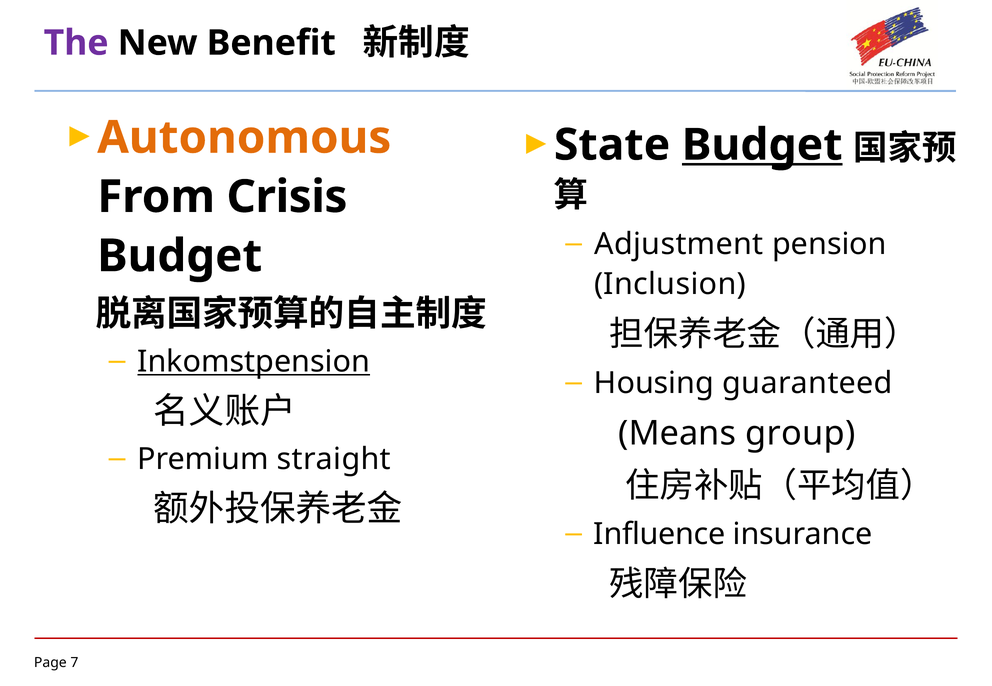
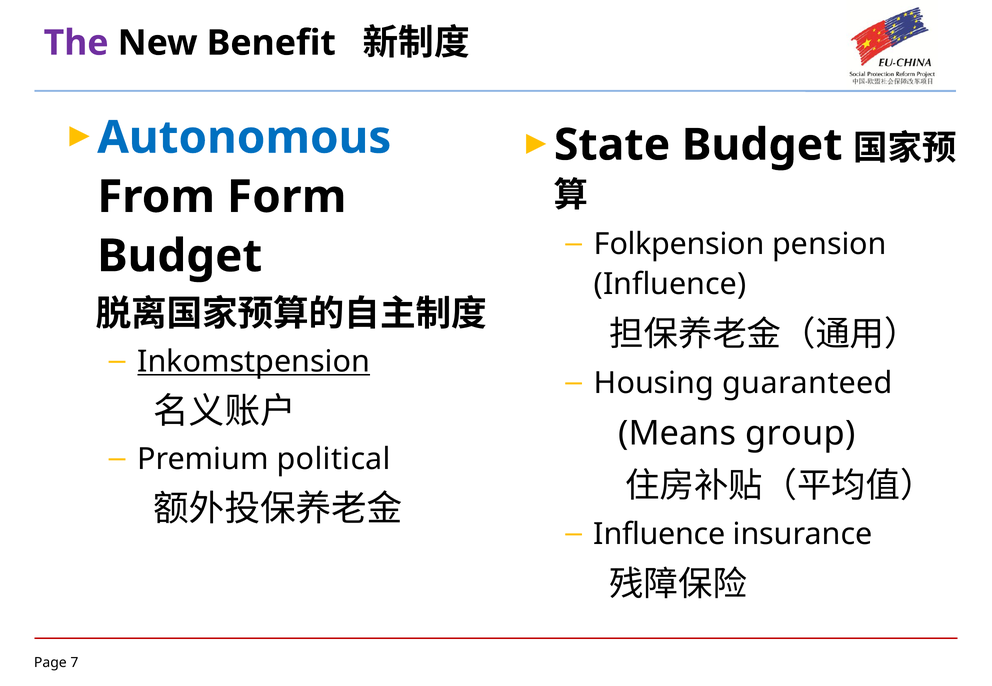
Autonomous colour: orange -> blue (244, 138)
Budget underline: present -> none (762, 145)
Crisis: Crisis -> Form (287, 197)
Adjustment: Adjustment -> Folkpension (679, 244)
Inclusion: Inclusion -> Influence (670, 285)
straight: straight -> political (334, 460)
